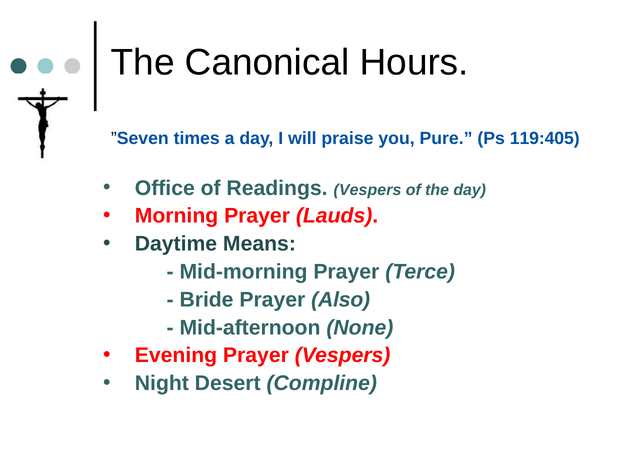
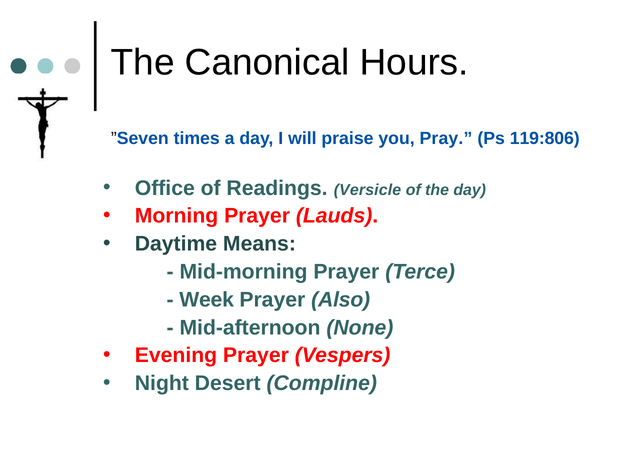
Pure: Pure -> Pray (446, 138)
119:405: 119:405 -> 119:806 (545, 138)
Readings Vespers: Vespers -> Versicle (367, 190)
Bride: Bride -> Week (207, 300)
